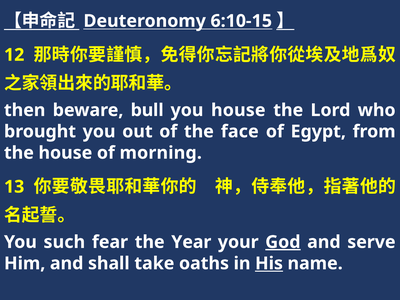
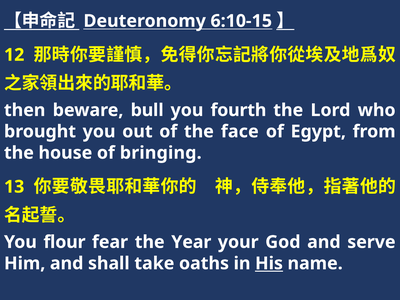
you house: house -> fourth (238, 110)
morning: morning -> bringing (161, 153)
such: such -> flour (64, 242)
God underline: present -> none (283, 242)
